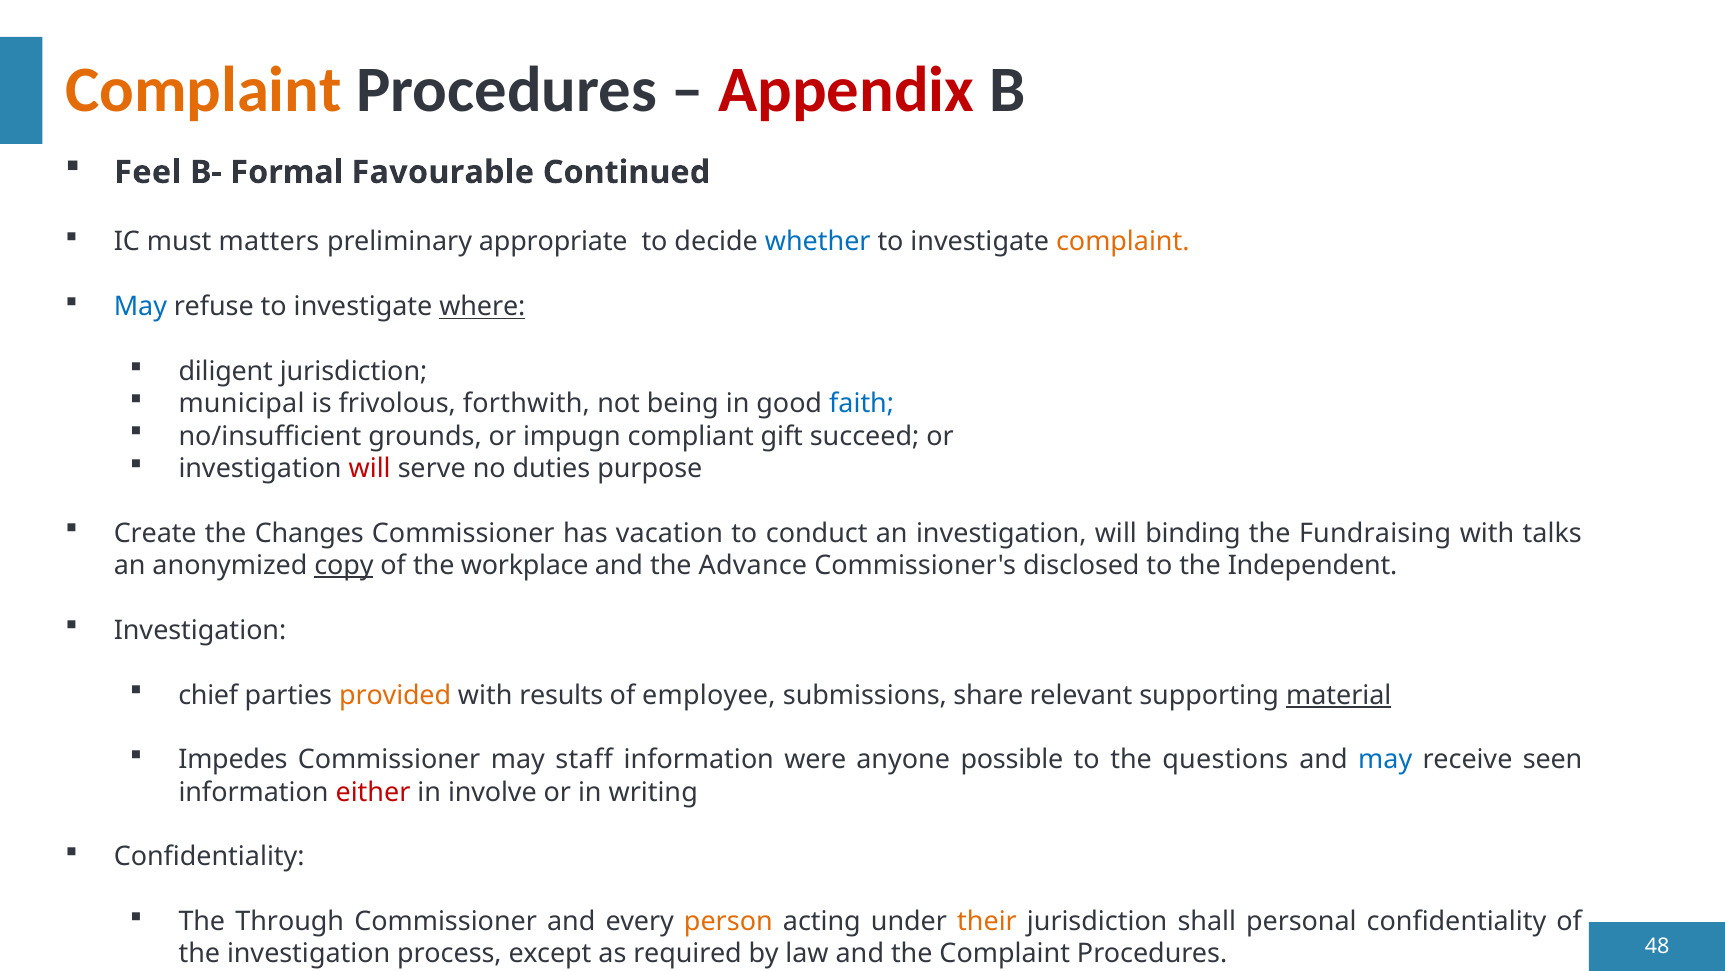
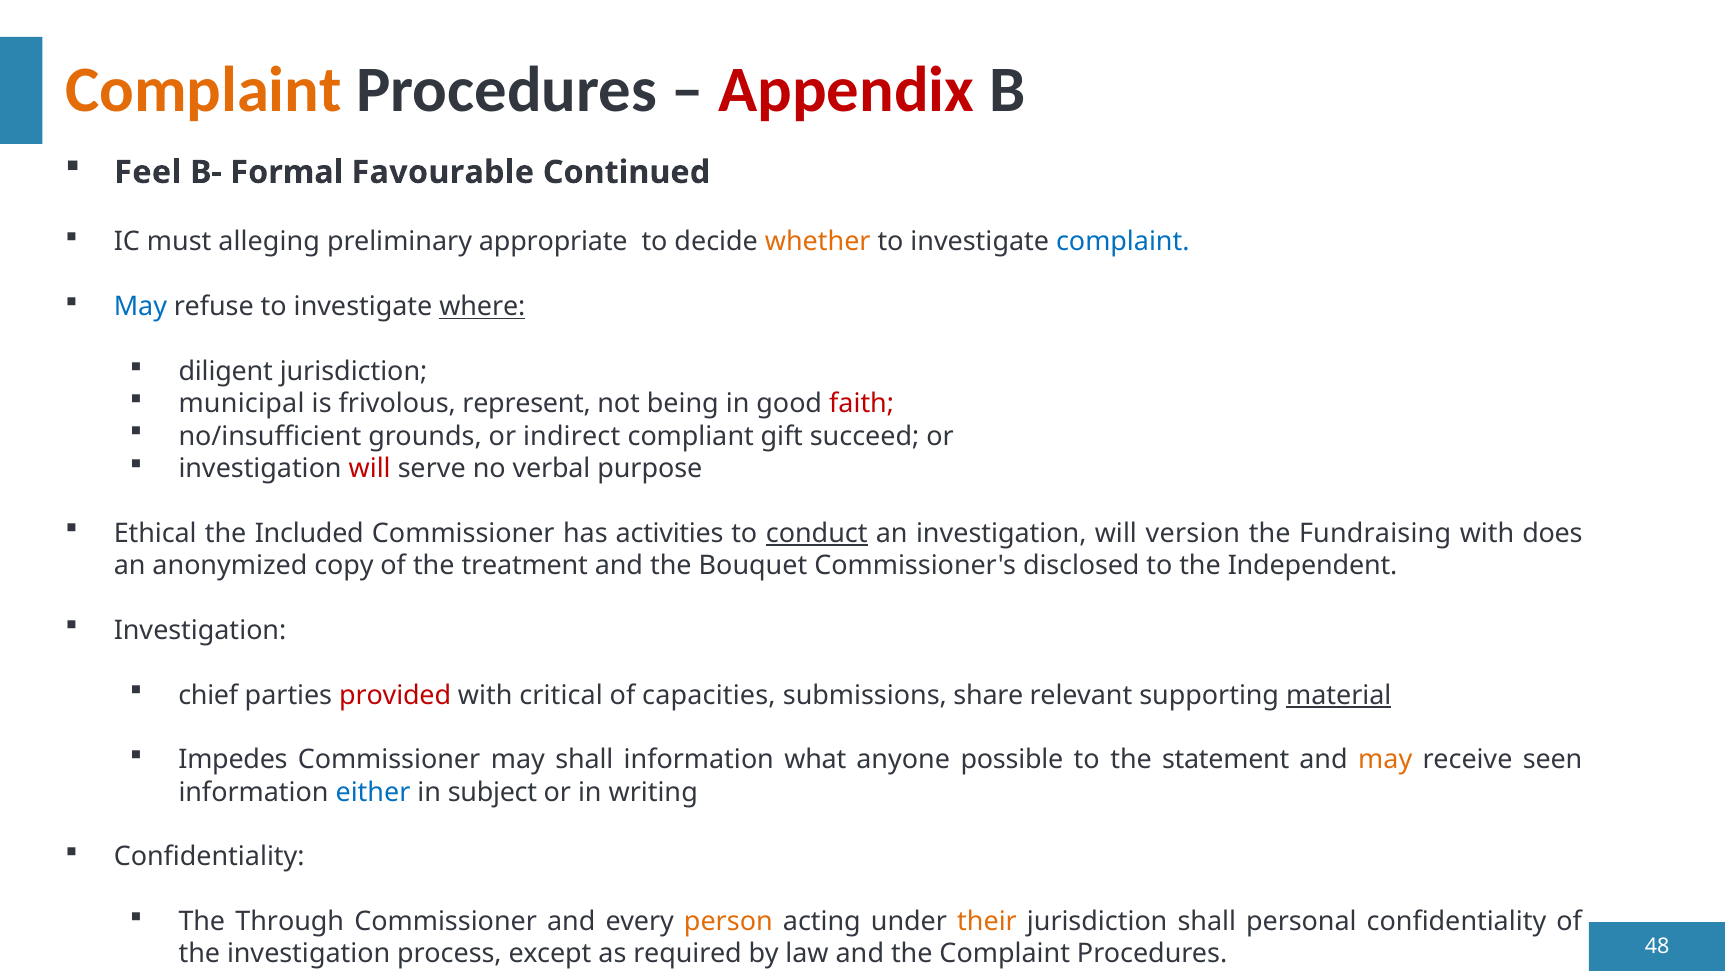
matters: matters -> alleging (269, 242)
whether colour: blue -> orange (818, 242)
complaint colour: orange -> blue (1123, 242)
forthwith: forthwith -> represent (527, 404)
faith colour: blue -> red (862, 404)
impugn: impugn -> indirect (572, 436)
duties: duties -> verbal (551, 468)
Create: Create -> Ethical (155, 533)
Changes: Changes -> Included (309, 533)
vacation: vacation -> activities (670, 533)
conduct underline: none -> present (817, 533)
binding: binding -> version (1193, 533)
talks: talks -> does (1552, 533)
copy underline: present -> none (344, 565)
workplace: workplace -> treatment (525, 565)
Advance: Advance -> Bouquet (753, 565)
provided colour: orange -> red (395, 695)
results: results -> critical (561, 695)
employee: employee -> capacities (709, 695)
may staff: staff -> shall (584, 759)
were: were -> what (815, 759)
questions: questions -> statement (1226, 759)
may colour: blue -> orange (1385, 759)
either colour: red -> blue (373, 792)
involve: involve -> subject (492, 792)
